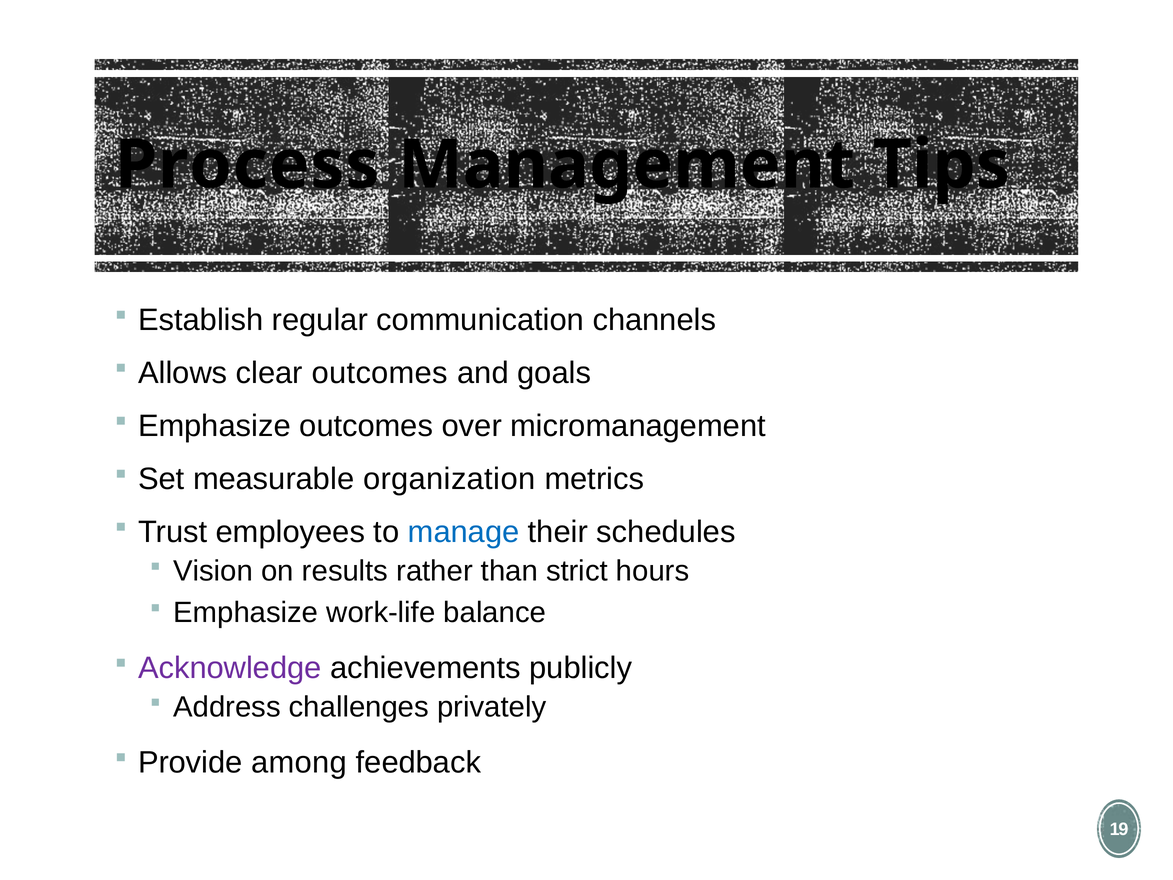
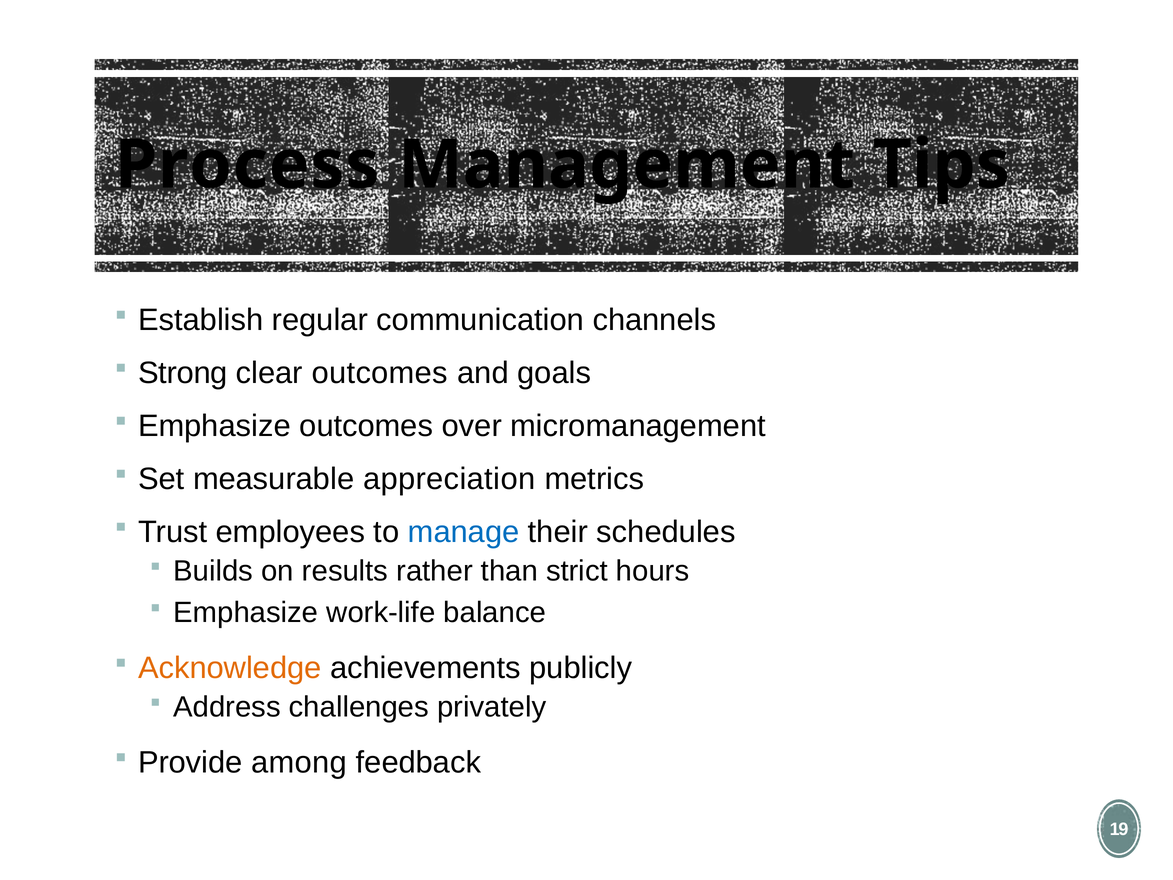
Allows: Allows -> Strong (183, 373)
organization: organization -> appreciation (449, 479)
Vision: Vision -> Builds (213, 571)
Acknowledge colour: purple -> orange (230, 668)
